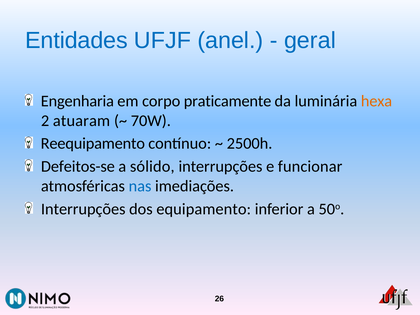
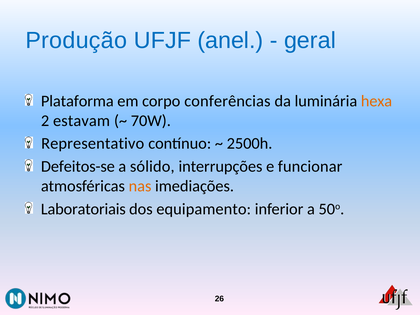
Entidades: Entidades -> Produção (76, 40)
Engenharia: Engenharia -> Plataforma (77, 101)
praticamente: praticamente -> conferências (227, 101)
atuaram: atuaram -> estavam (82, 121)
Reequipamento: Reequipamento -> Representativo (93, 144)
nas colour: blue -> orange (140, 186)
Interrupções: Interrupções -> Laboratoriais (83, 209)
